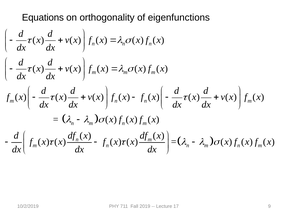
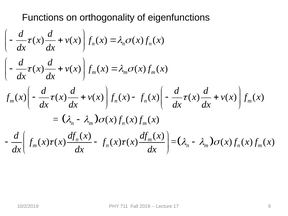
Equations: Equations -> Functions (43, 17)
